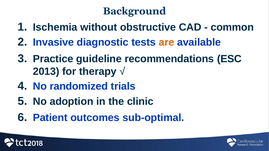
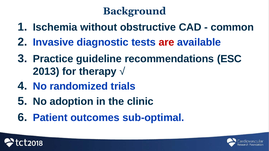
are colour: orange -> red (166, 42)
